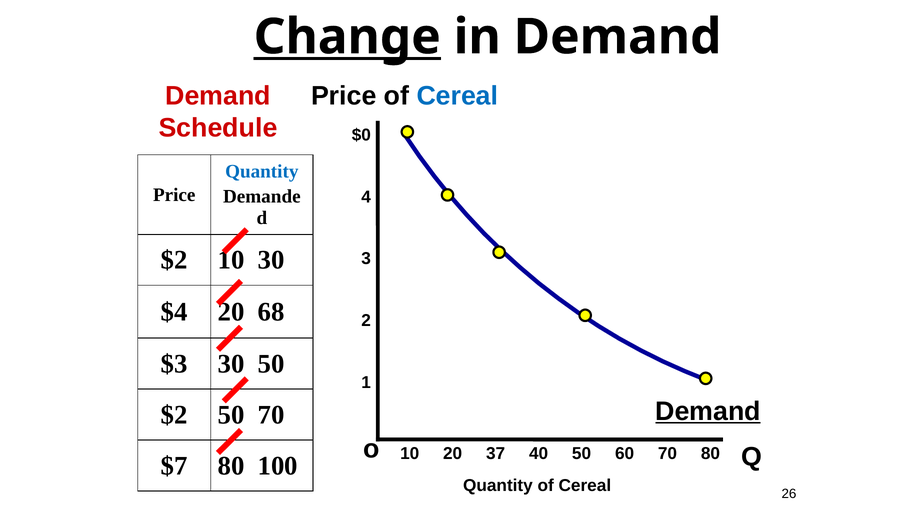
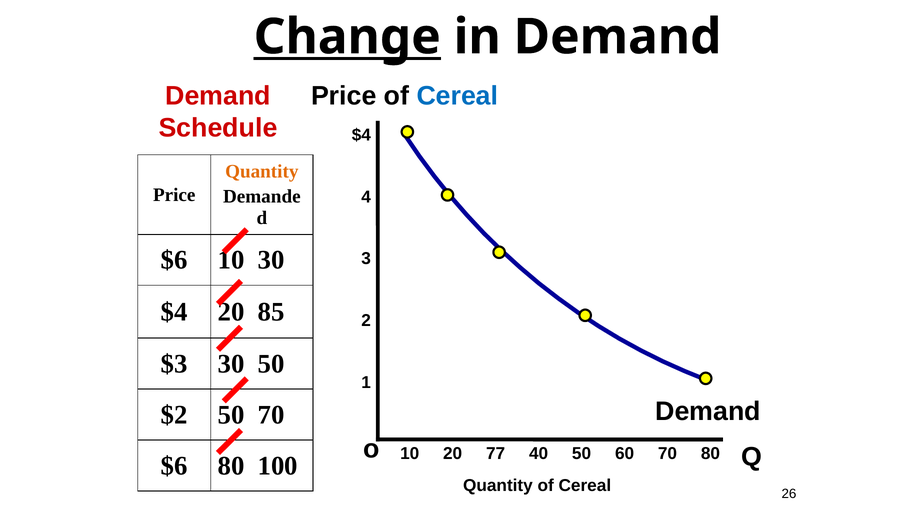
$0: $0 -> $4 (361, 135)
Quantity colour: blue -> orange (262, 172)
$2: $2 -> $6 (174, 260)
68: 68 -> 85 (271, 312)
Demand underline: present -> none (708, 412)
37: 37 -> 77 (496, 454)
$7: $7 -> $6 (174, 466)
